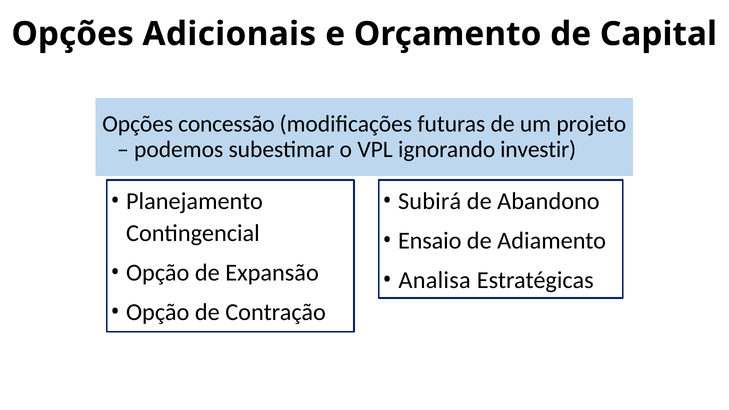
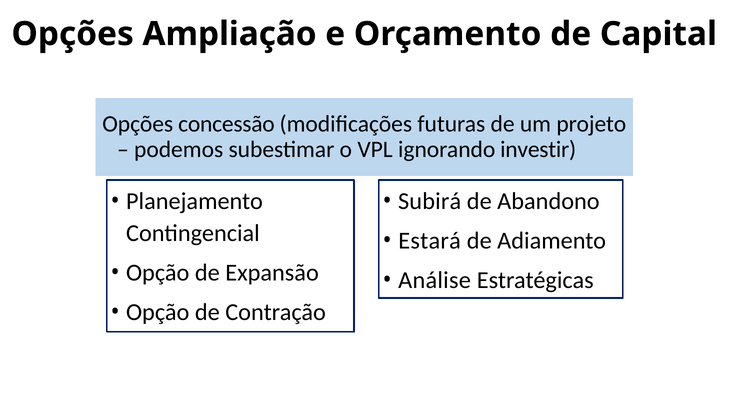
Adicionais: Adicionais -> Ampliação (230, 34)
Ensaio: Ensaio -> Estará (430, 241)
Analisa: Analisa -> Análise (435, 280)
